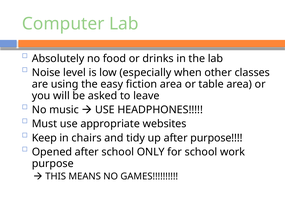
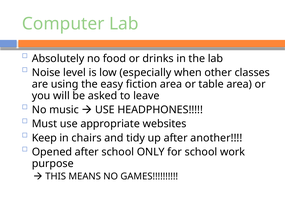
after purpose: purpose -> another (216, 138)
